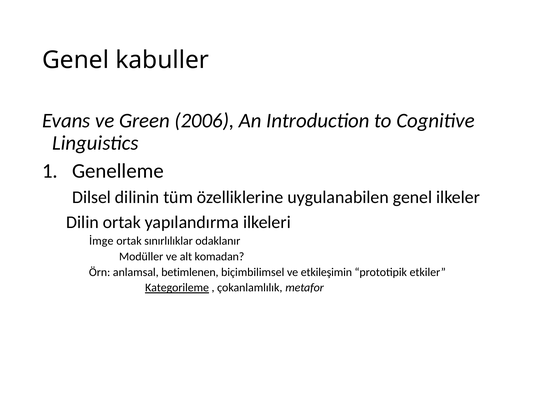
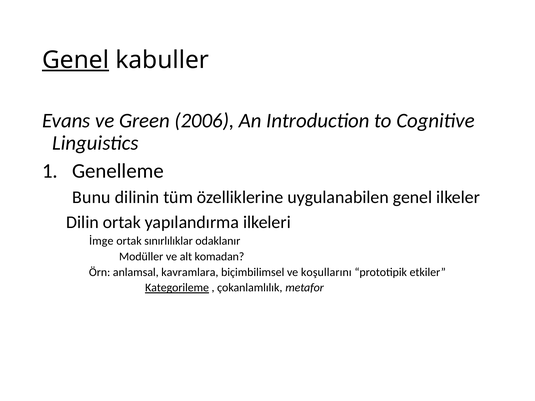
Genel underline: none -> present (76, 60)
Dilsel: Dilsel -> Bunu (91, 197)
betimlenen: betimlenen -> kavramlara (190, 272)
etkileşimin: etkileşimin -> koşullarını (326, 272)
